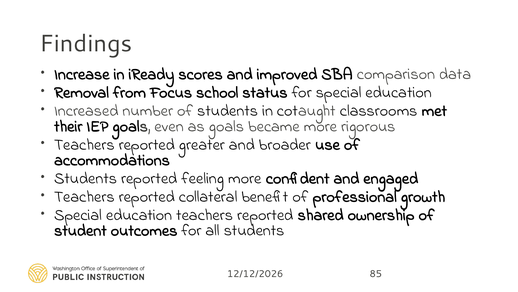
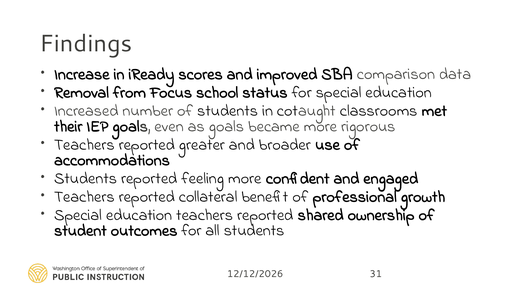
85: 85 -> 31 (376, 273)
